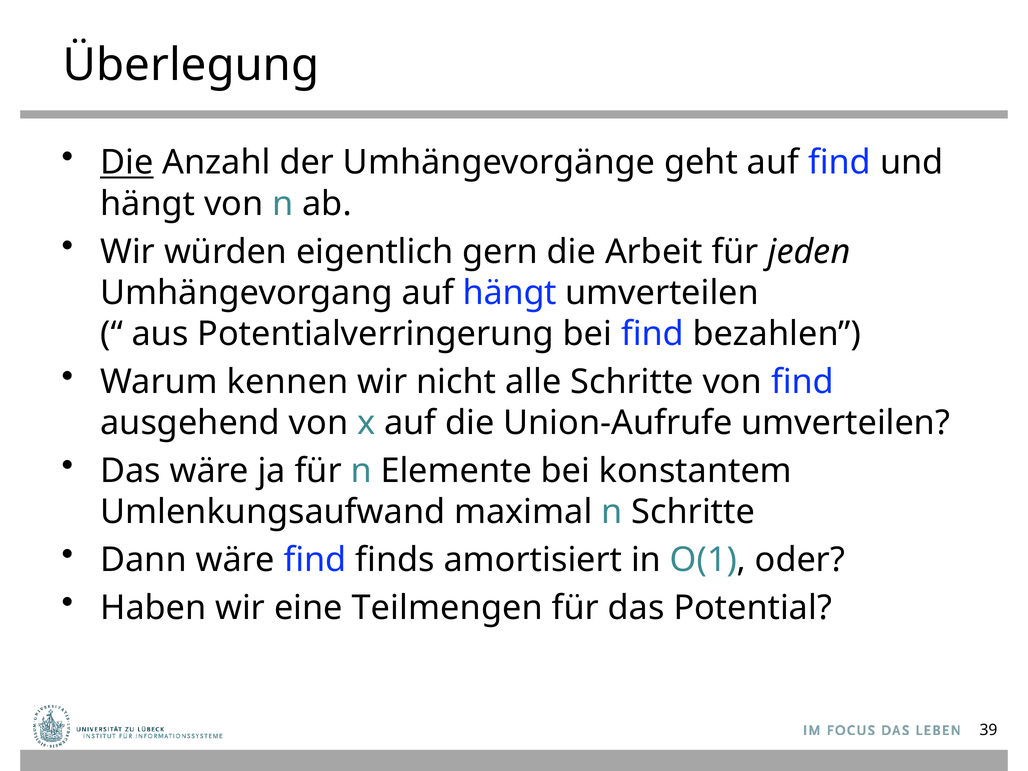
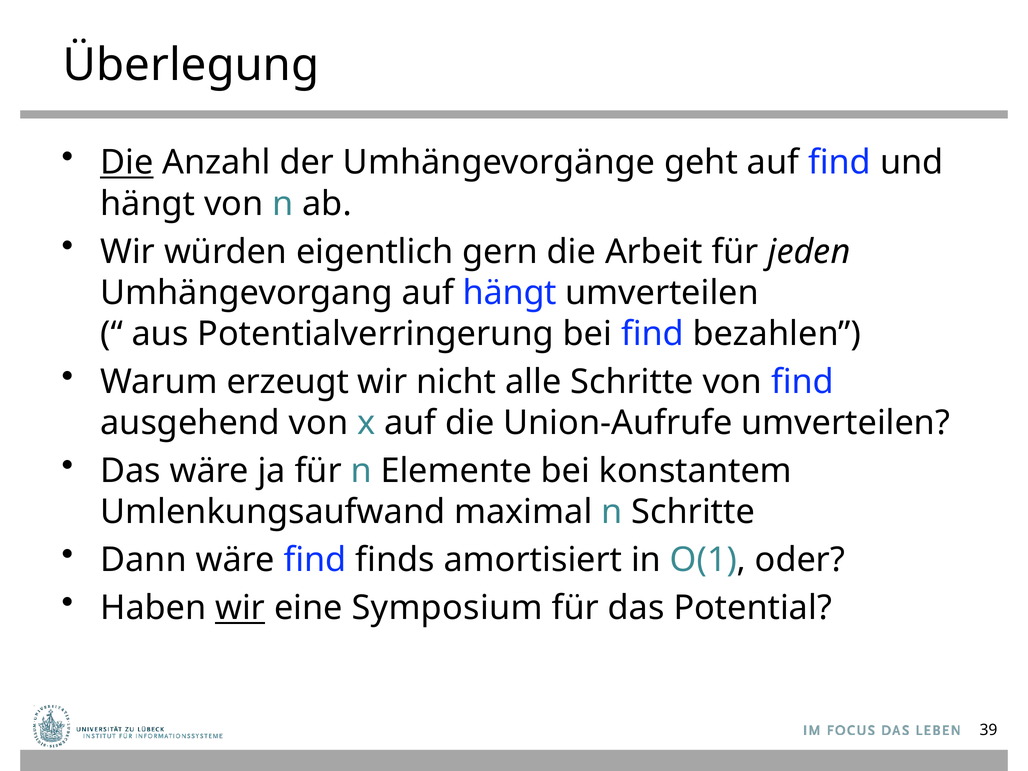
kennen: kennen -> erzeugt (288, 382)
wir underline: none -> present (240, 608)
Teilmengen: Teilmengen -> Symposium (447, 608)
